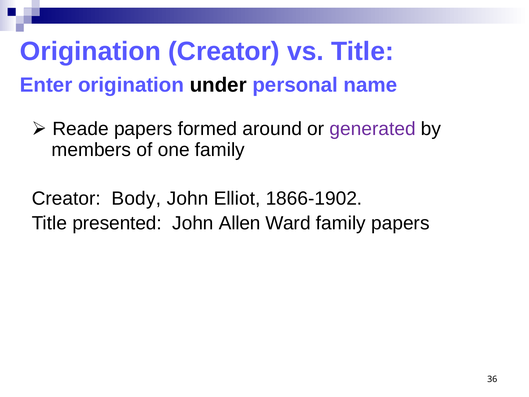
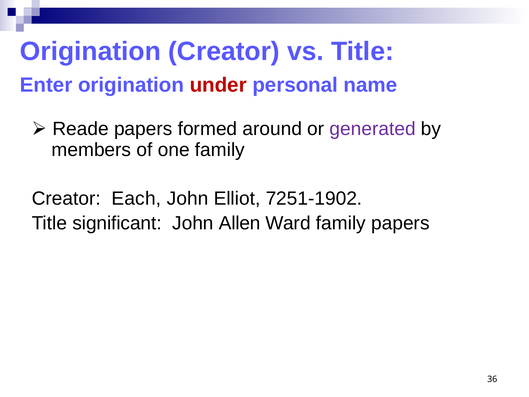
under colour: black -> red (218, 85)
Body: Body -> Each (136, 199)
1866-1902: 1866-1902 -> 7251-1902 (314, 199)
presented: presented -> significant (117, 223)
